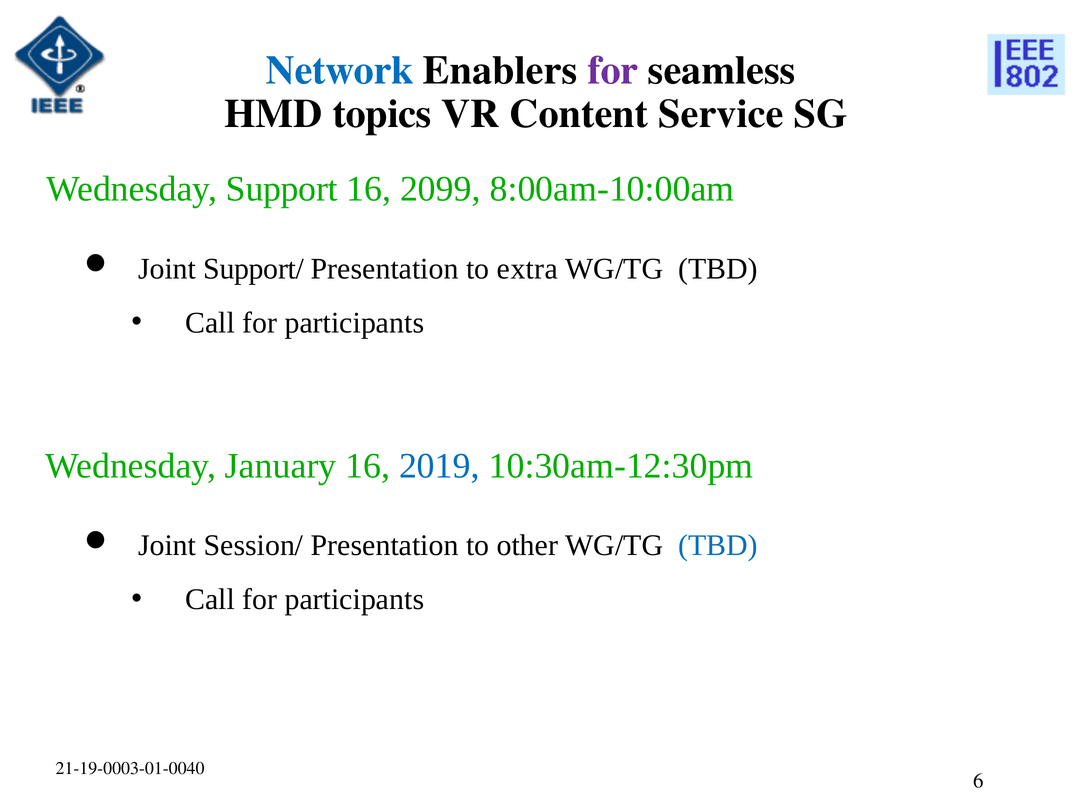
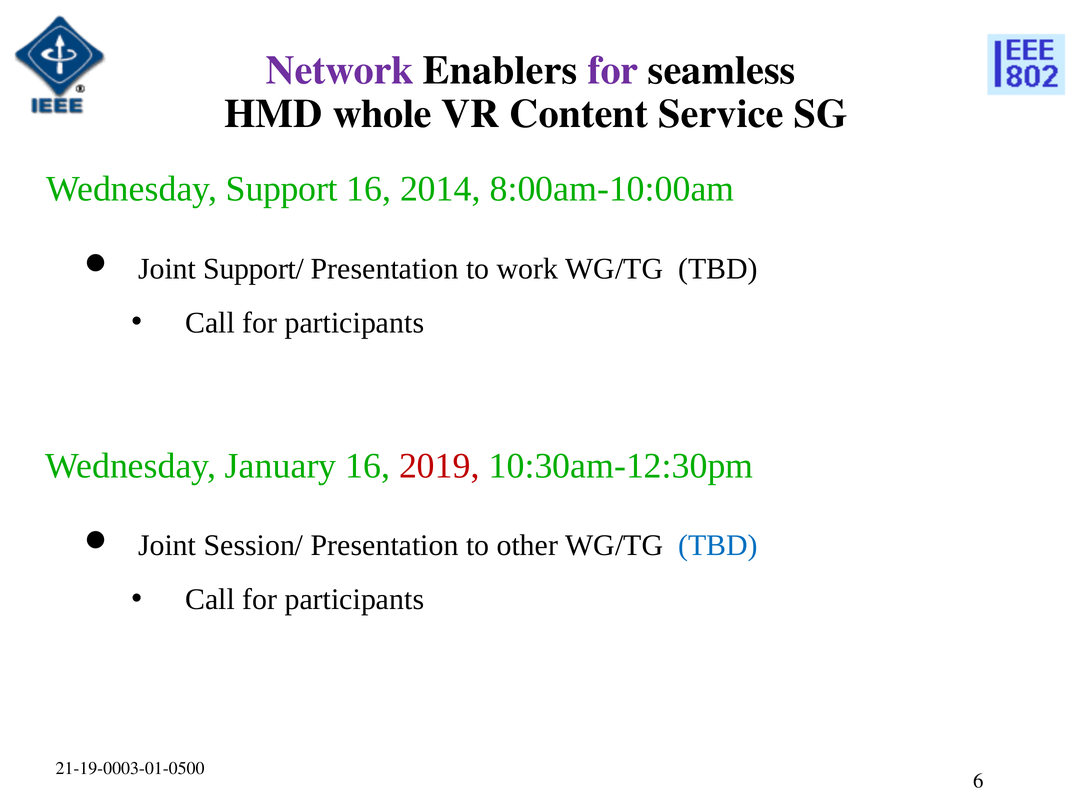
Network colour: blue -> purple (340, 70)
topics: topics -> whole (382, 114)
2099: 2099 -> 2014 (440, 189)
extra: extra -> work (528, 269)
2019 colour: blue -> red (439, 465)
21-19-0003-01-0040: 21-19-0003-01-0040 -> 21-19-0003-01-0500 (130, 767)
